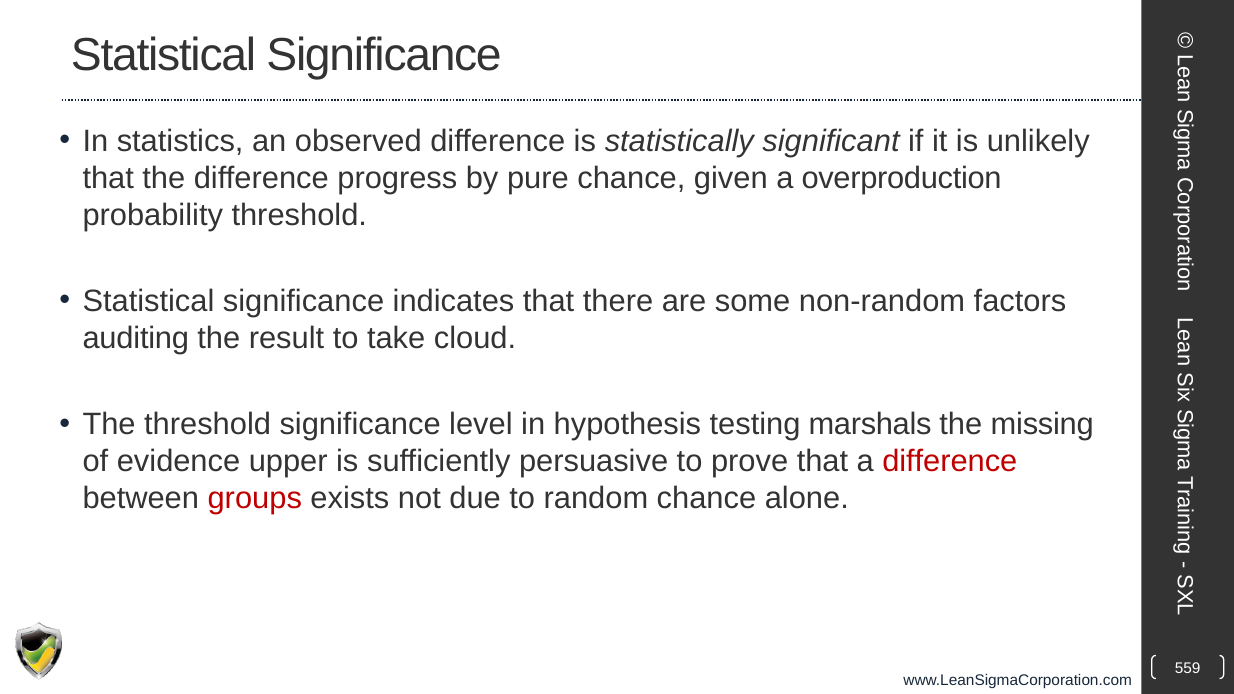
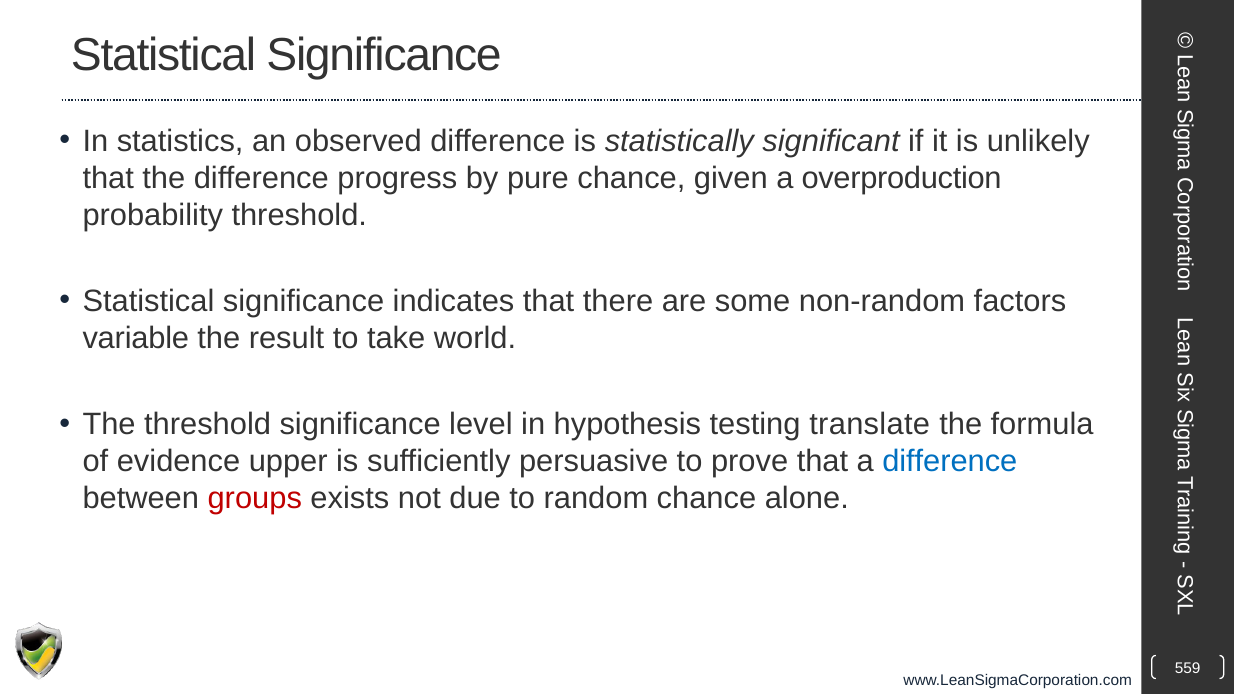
auditing: auditing -> variable (136, 338)
cloud: cloud -> world (475, 338)
marshals: marshals -> translate (870, 425)
missing: missing -> formula (1042, 425)
difference colour: red -> blue (950, 462)
